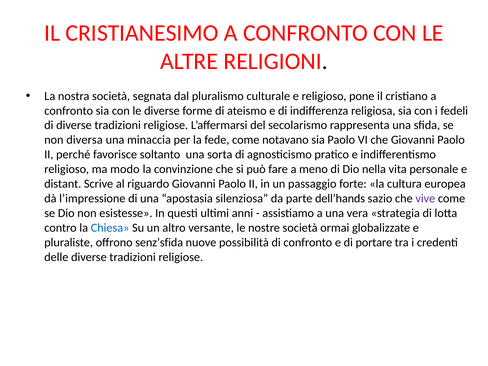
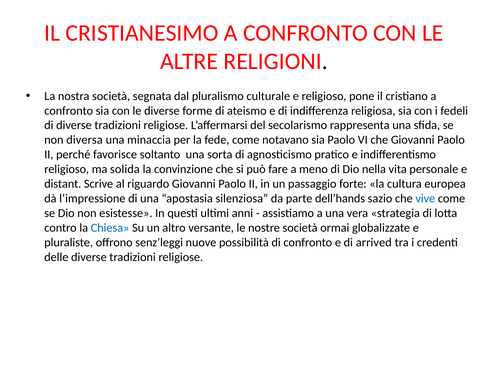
modo: modo -> solida (125, 169)
vive colour: purple -> blue (425, 198)
senz’sfida: senz’sfida -> senz’leggi (159, 242)
portare: portare -> arrived (374, 242)
